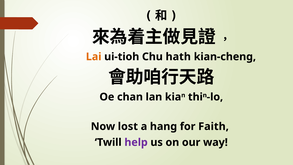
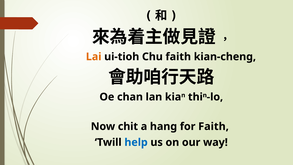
Chu hath: hath -> faith (178, 57)
lost: lost -> chit (128, 126)
help colour: purple -> blue (136, 142)
